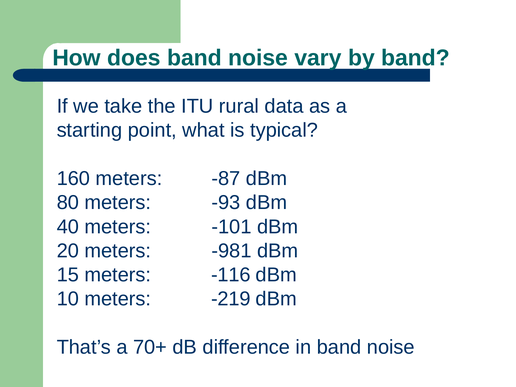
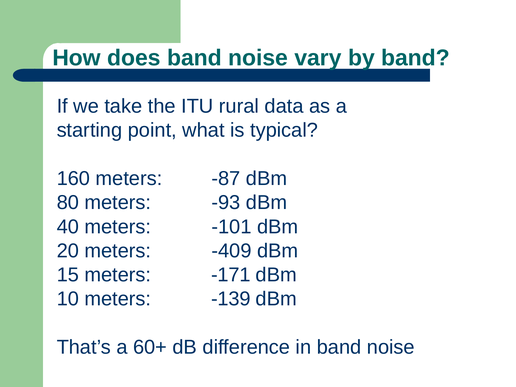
-981: -981 -> -409 (232, 251)
-116: -116 -> -171 (231, 275)
-219: -219 -> -139 (231, 299)
70+: 70+ -> 60+ (150, 347)
